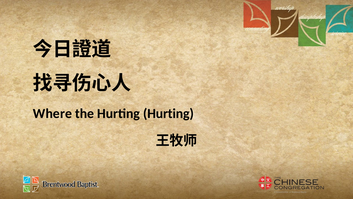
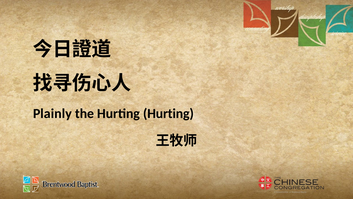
Where: Where -> Plainly (52, 113)
